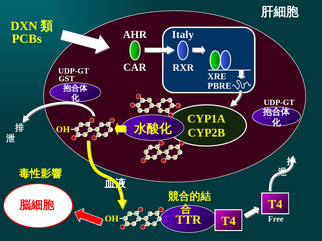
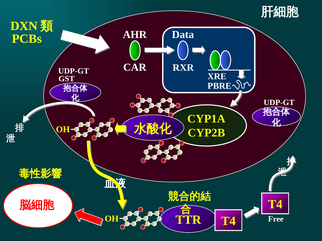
Italy: Italy -> Data (183, 35)
